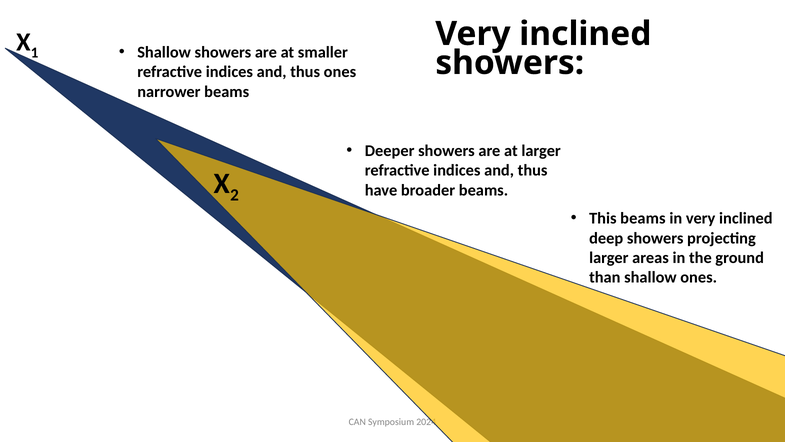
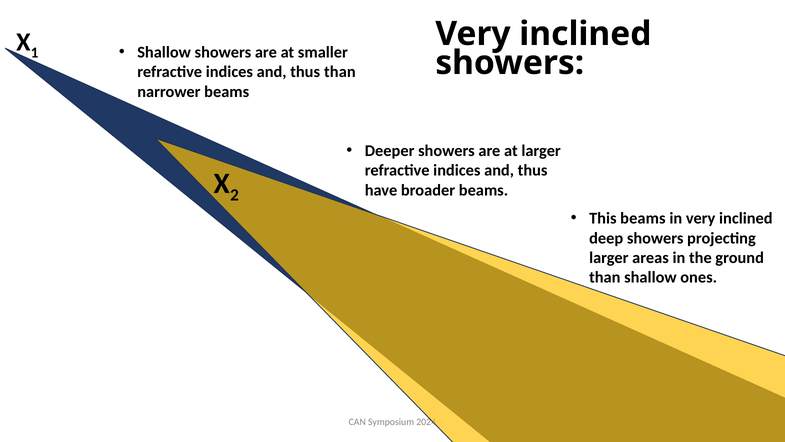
thus ones: ones -> than (340, 72)
